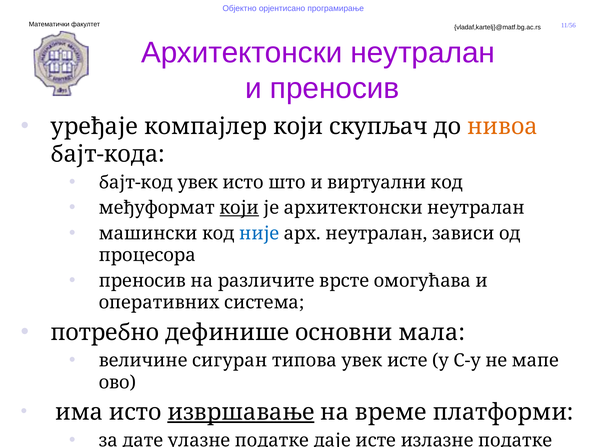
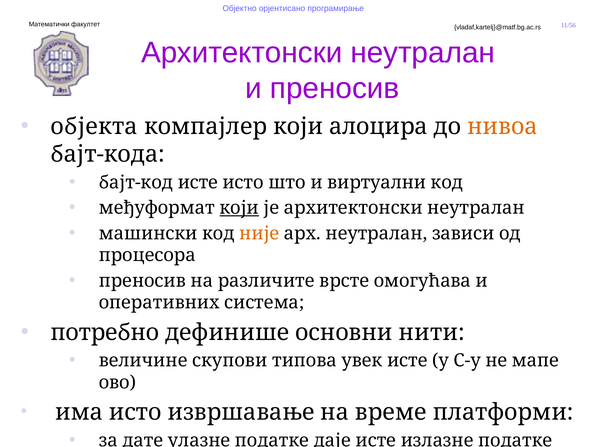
уређаје: уређаје -> објекта (94, 126)
скупљач: скупљач -> алоцира (379, 126)
бајт-код увек: увек -> исте (198, 182)
није colour: blue -> orange (259, 233)
мала: мала -> нити (432, 332)
сигуран: сигуран -> скупови (230, 360)
извршавање underline: present -> none (241, 412)
